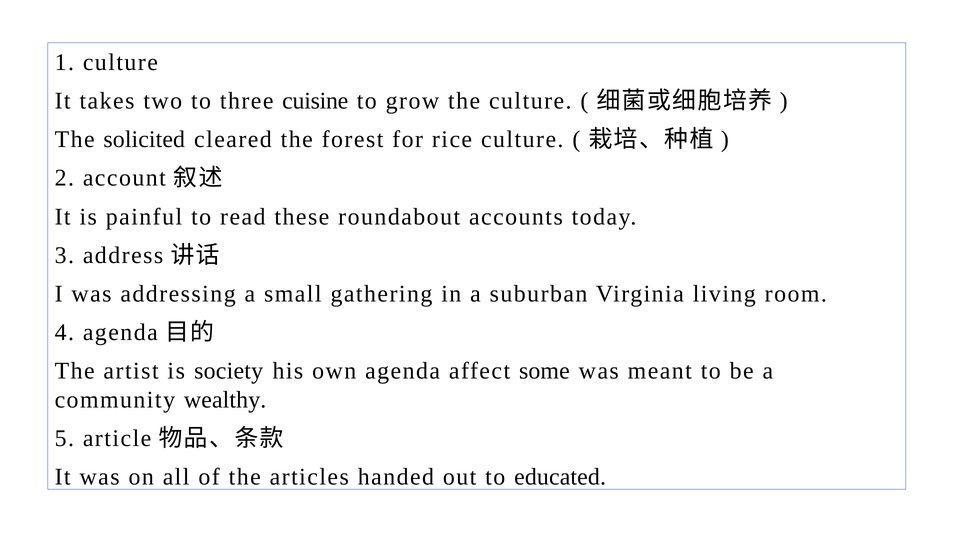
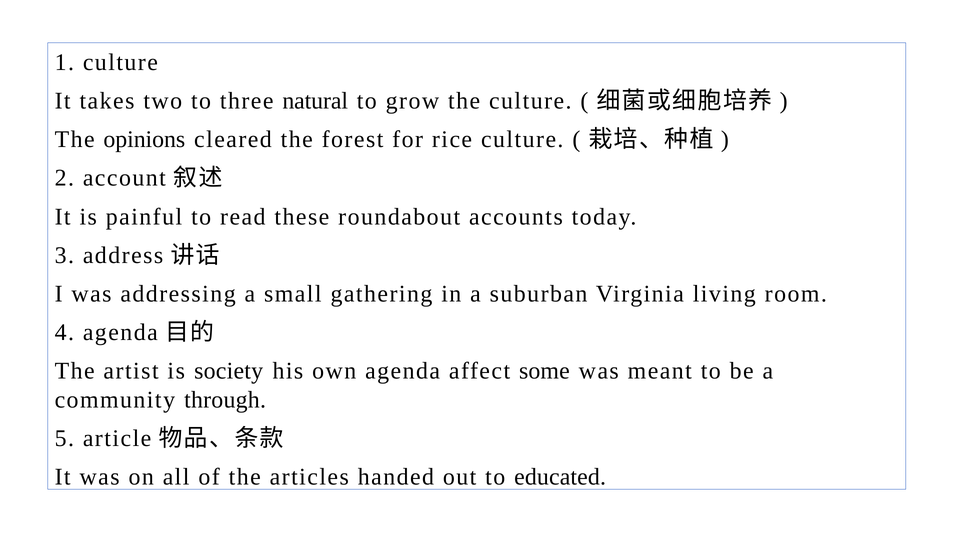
cuisine: cuisine -> natural (315, 101)
solicited: solicited -> opinions (144, 139)
wealthy: wealthy -> through (225, 399)
